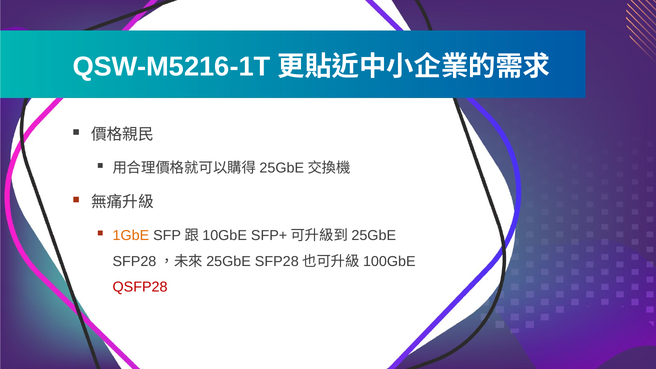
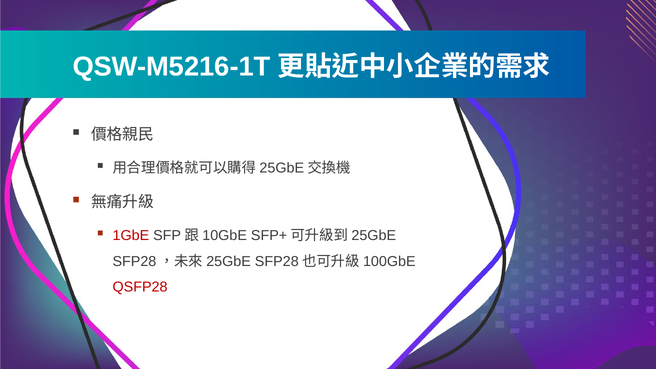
1GbE colour: orange -> red (131, 236)
